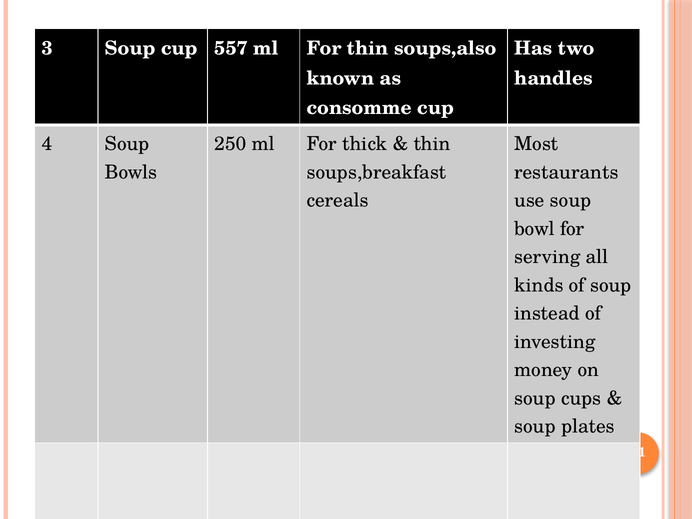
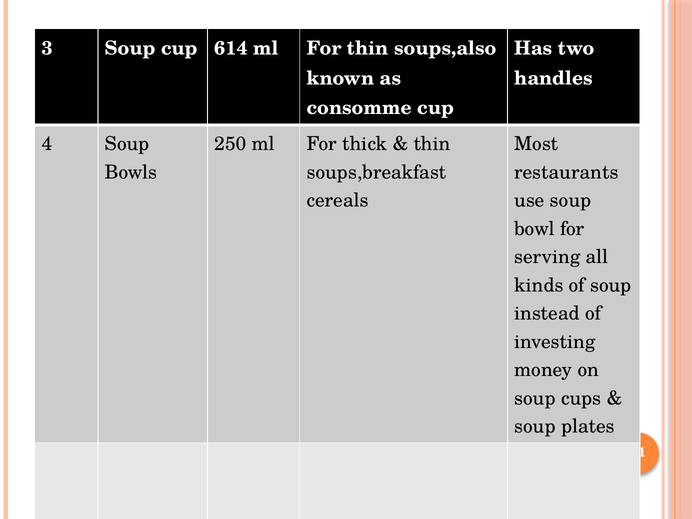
557: 557 -> 614 (231, 49)
